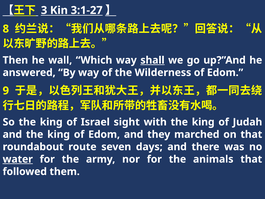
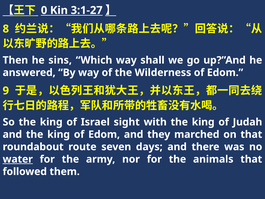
3: 3 -> 0 (44, 10)
wall: wall -> sins (60, 60)
shall underline: present -> none (152, 60)
